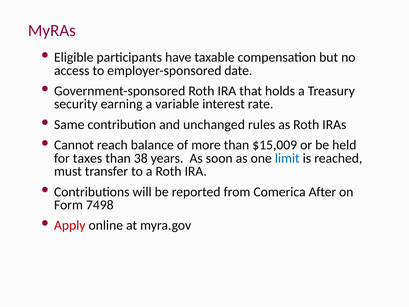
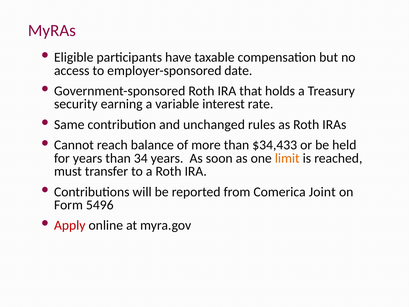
$15,009: $15,009 -> $34,433 (275, 145)
for taxes: taxes -> years (88, 158)
38: 38 -> 34 (141, 158)
limit colour: blue -> orange (287, 158)
After: After -> Joint (322, 192)
7498: 7498 -> 5496 (100, 205)
